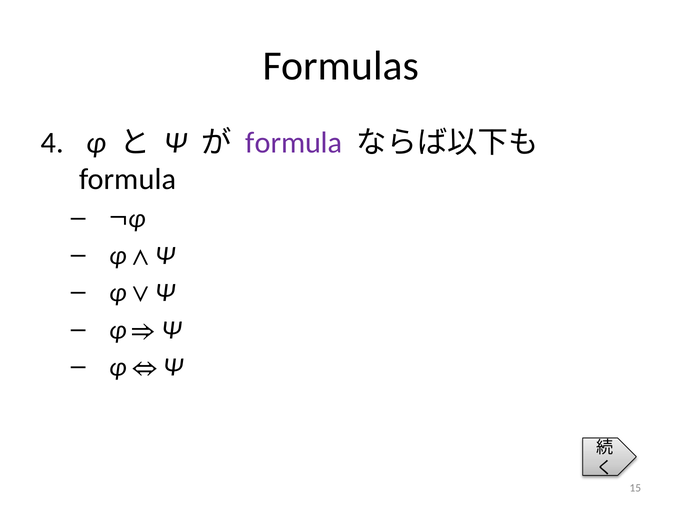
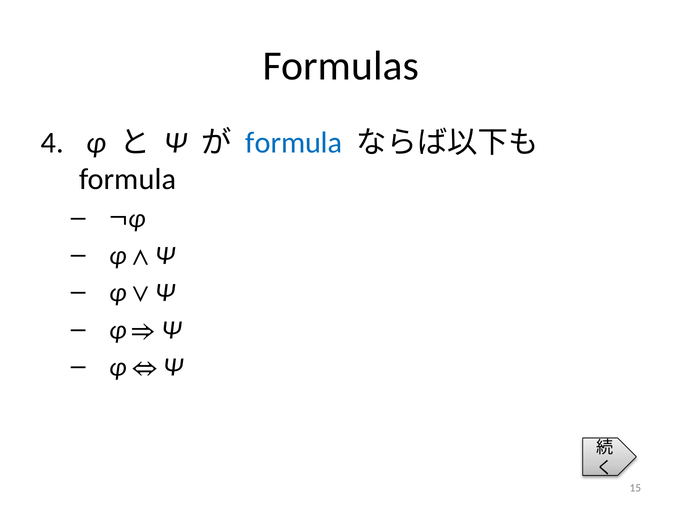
formula colour: purple -> blue (294, 143)
